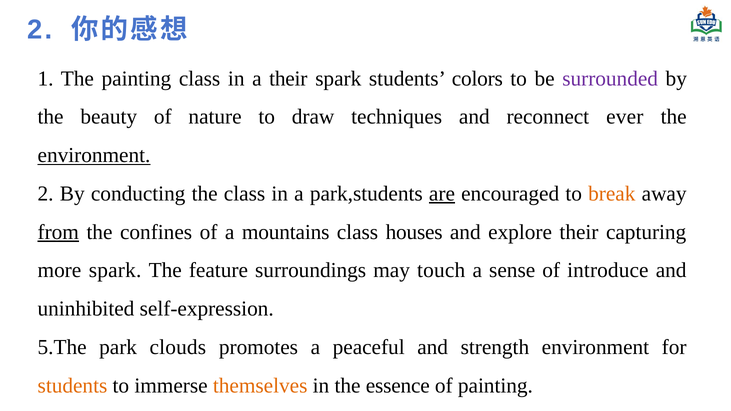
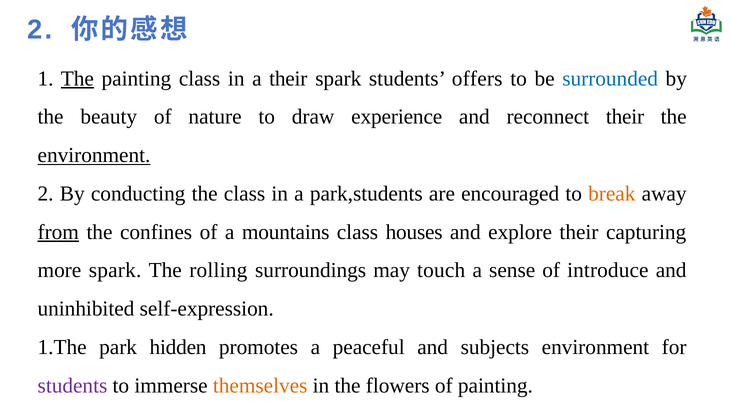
The underline: none -> present (77, 79)
colors: colors -> offers (477, 79)
surrounded colour: purple -> blue (610, 79)
techniques: techniques -> experience (397, 117)
reconnect ever: ever -> their (625, 117)
are underline: present -> none (442, 194)
feature: feature -> rolling (218, 271)
5.The: 5.The -> 1.The (62, 347)
clouds: clouds -> hidden (178, 347)
strength: strength -> subjects (495, 347)
students colour: orange -> purple (72, 386)
essence: essence -> flowers (398, 386)
